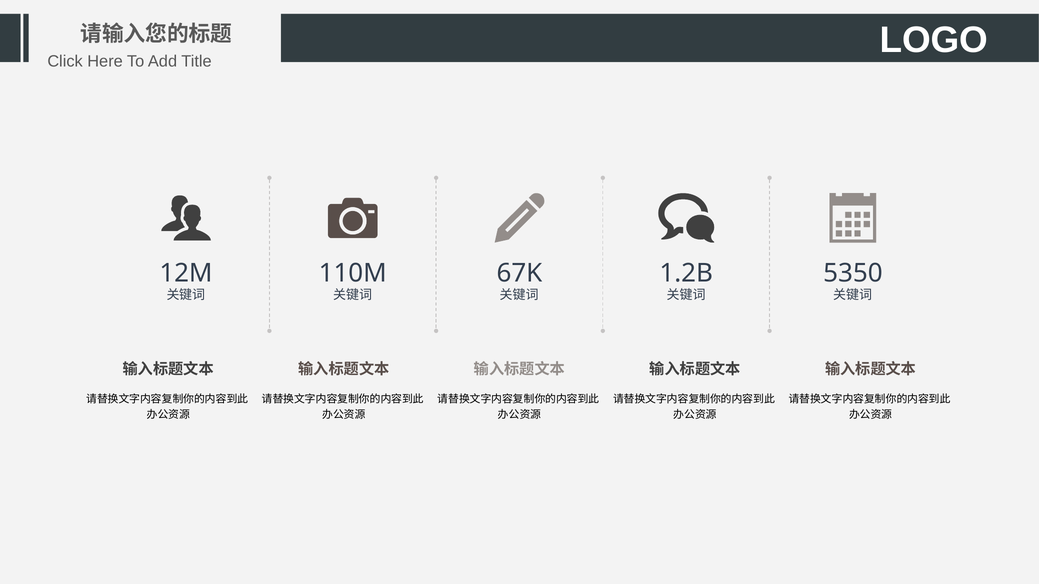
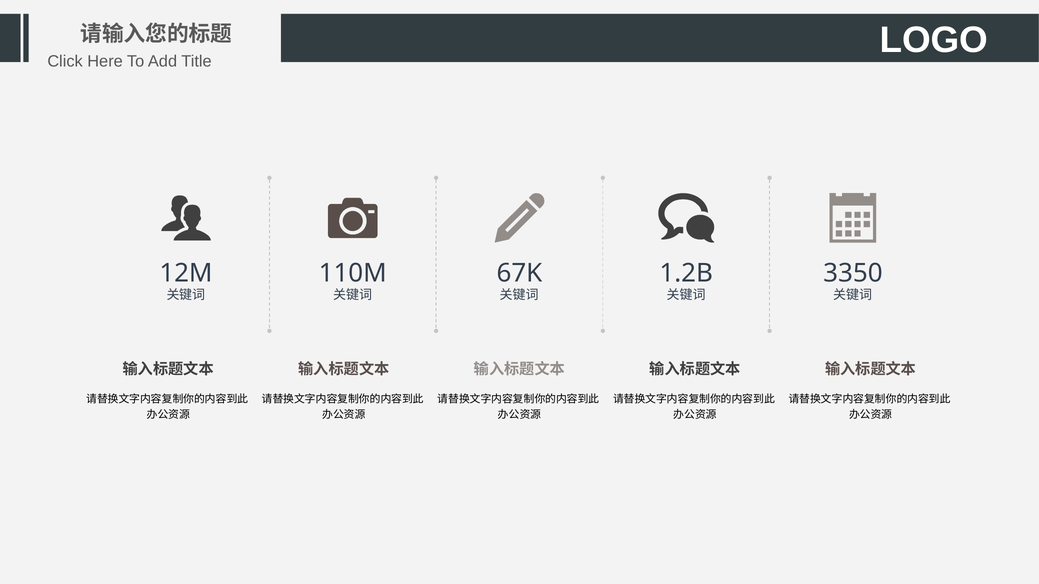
5350: 5350 -> 3350 (853, 273)
